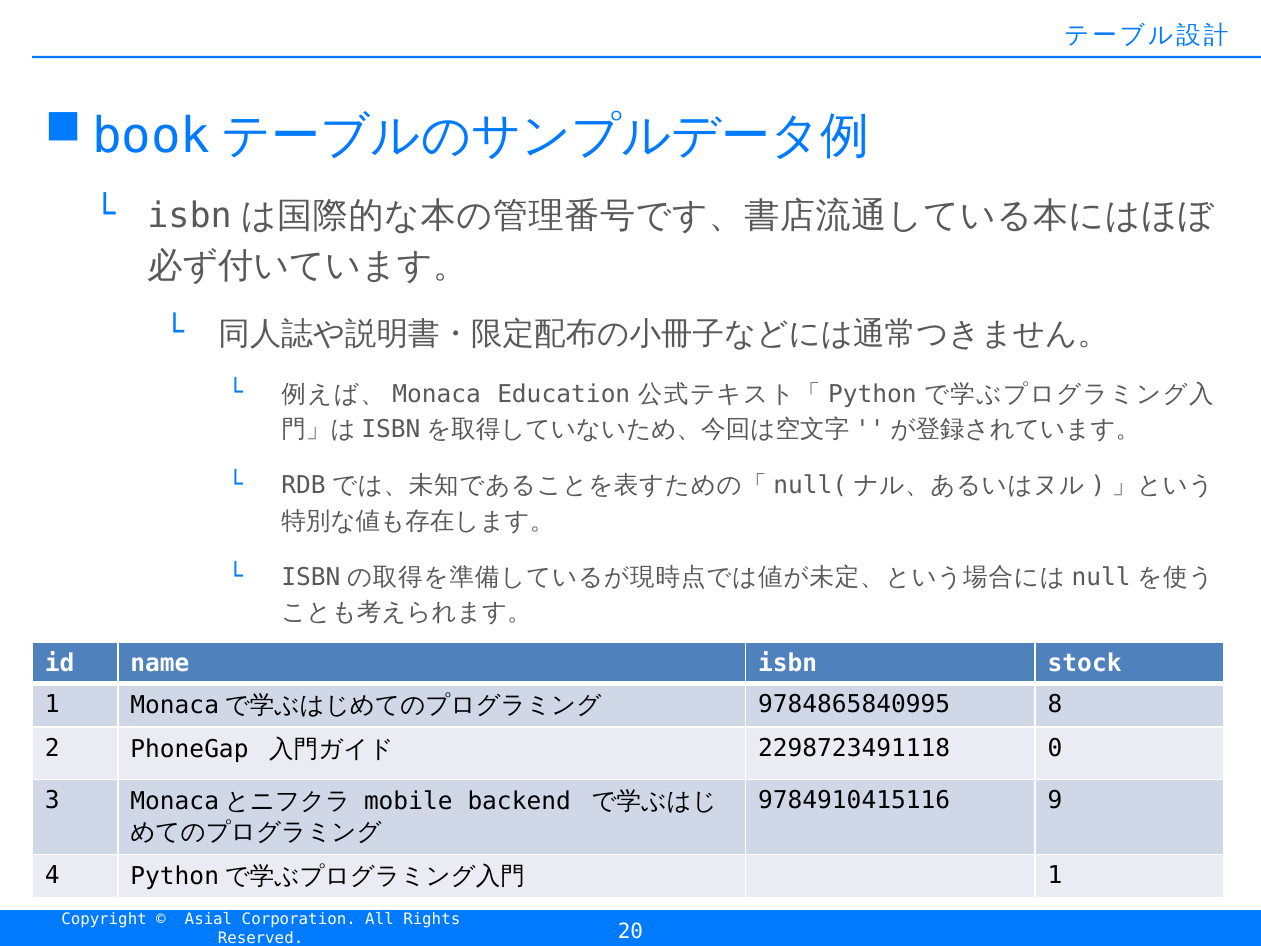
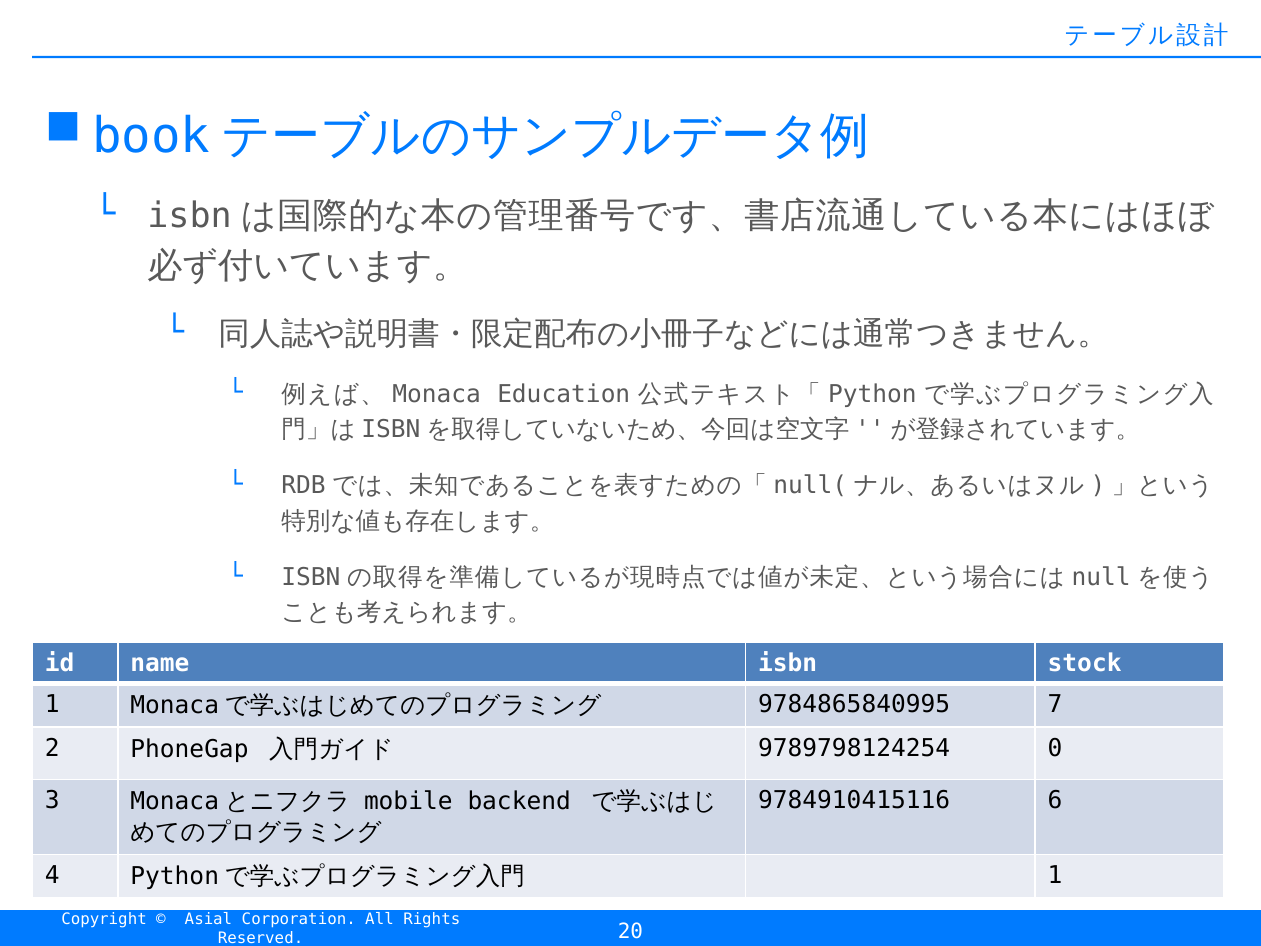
8: 8 -> 7 (1055, 704)
2298723491118: 2298723491118 -> 9789798124254 (854, 748)
9: 9 -> 6 (1055, 800)
